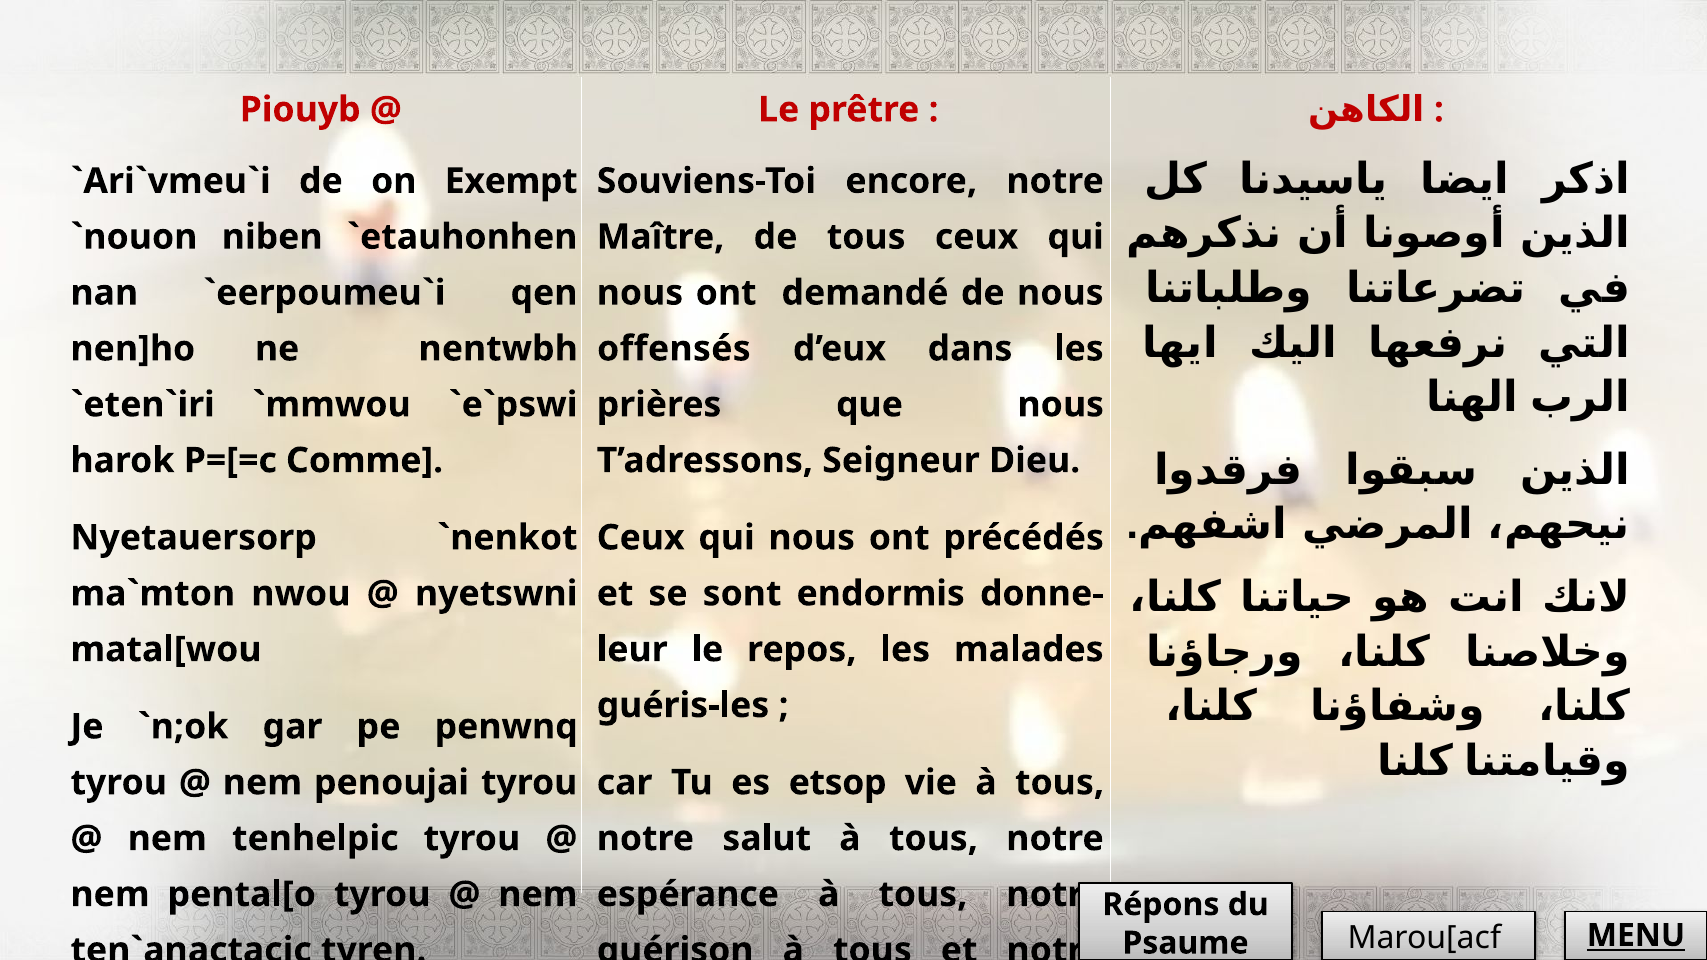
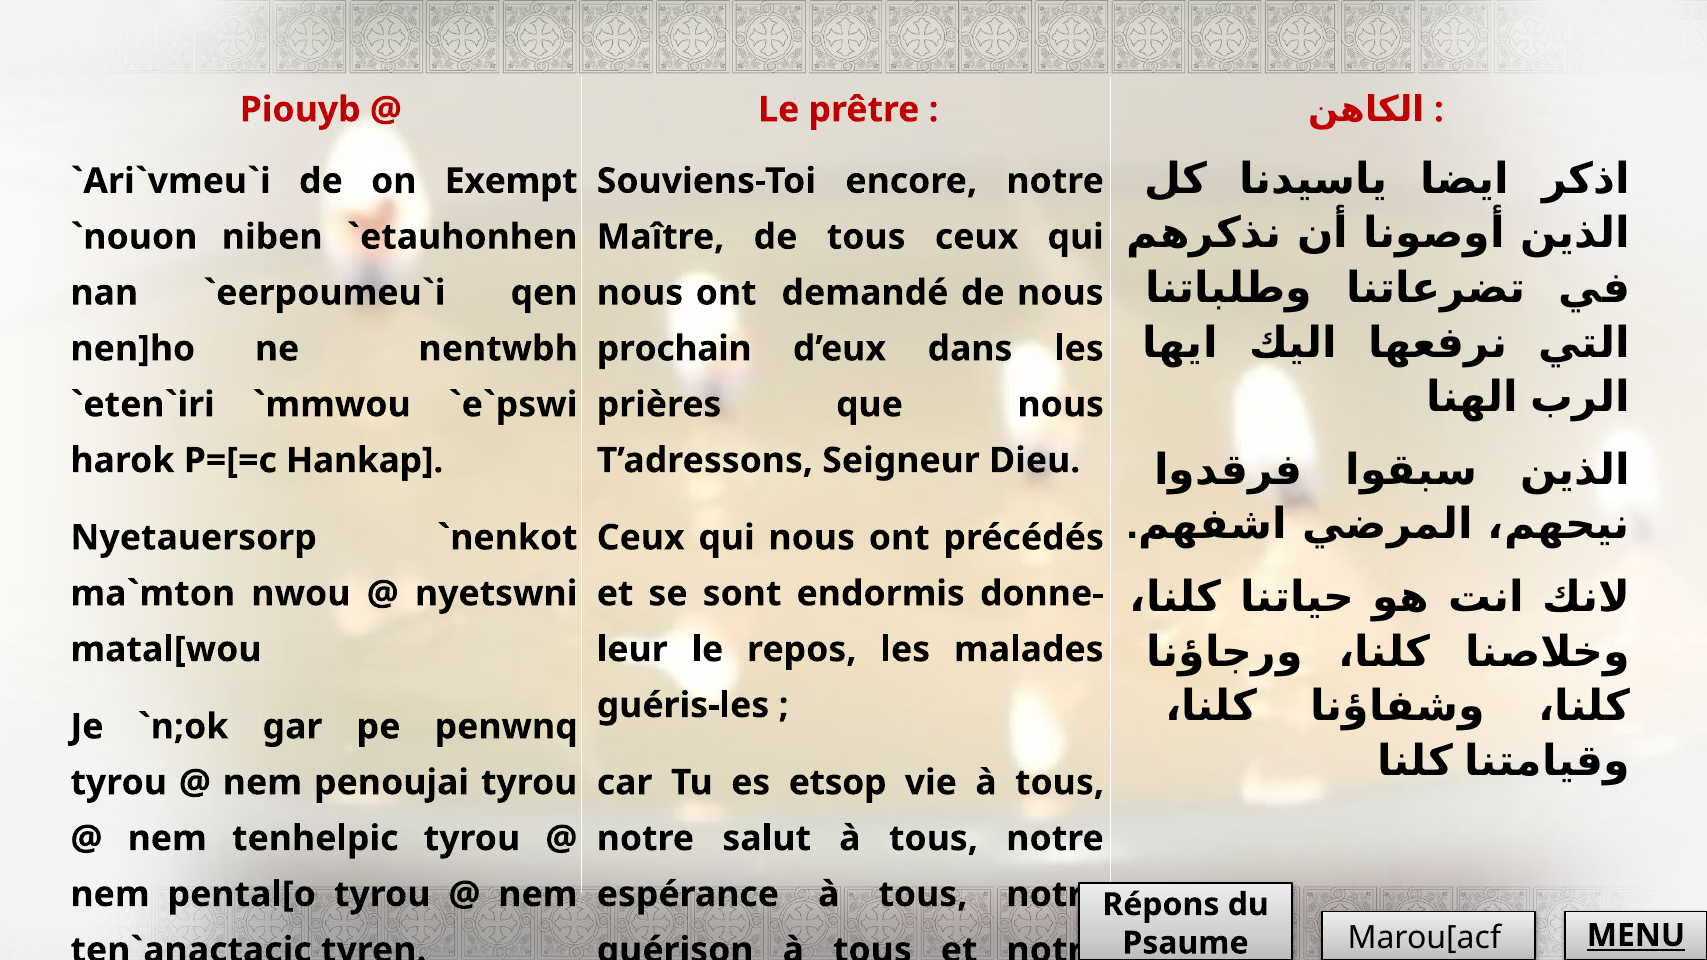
offensés: offensés -> prochain (674, 349)
Comme: Comme -> Hankap (365, 461)
